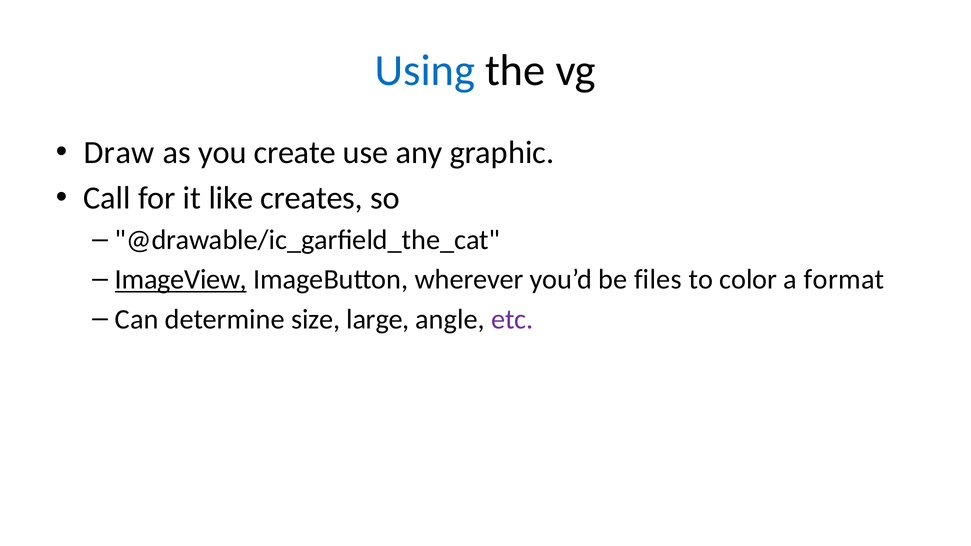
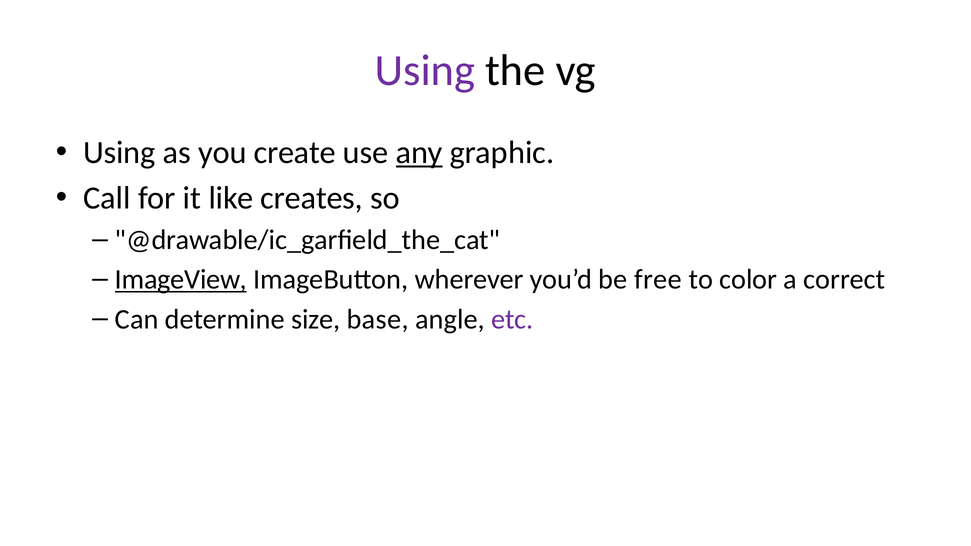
Using colour: blue -> purple (425, 70)
Draw: Draw -> Using (119, 153)
any underline: none -> present (419, 153)
files: files -> free (658, 280)
format: format -> correct (844, 280)
large: large -> base (378, 319)
